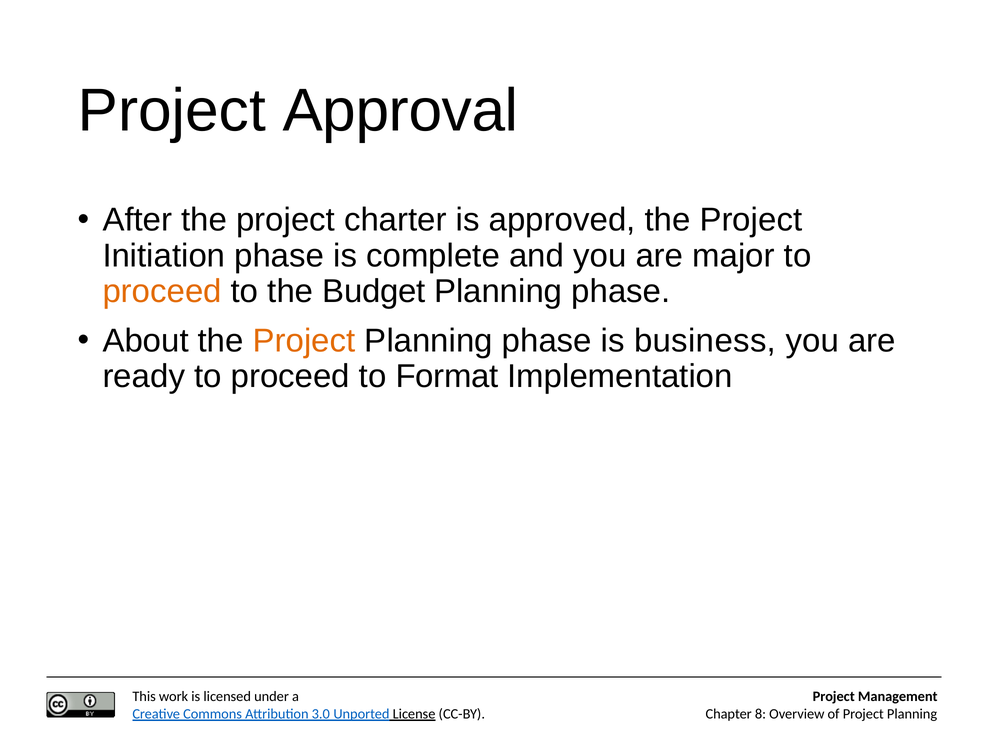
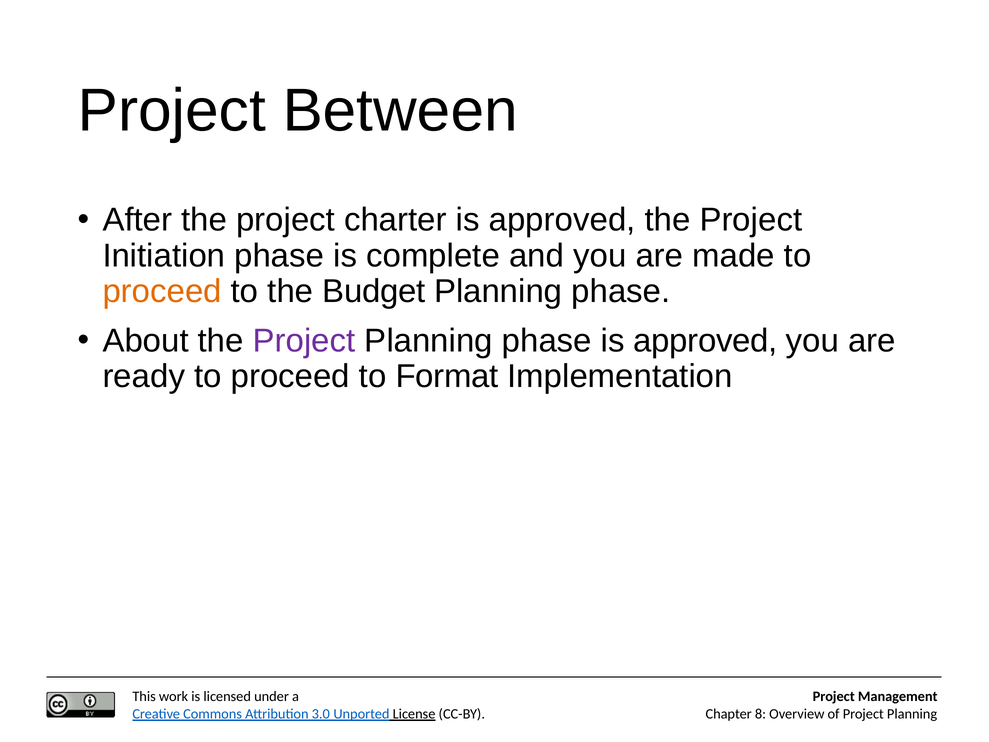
Approval: Approval -> Between (400, 111)
major: major -> made (733, 256)
Project colour: orange -> purple (304, 341)
phase is business: business -> approved (705, 341)
